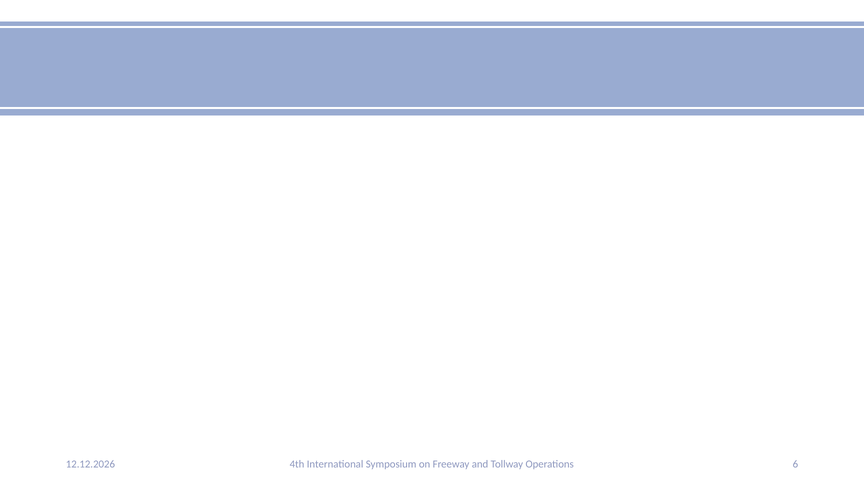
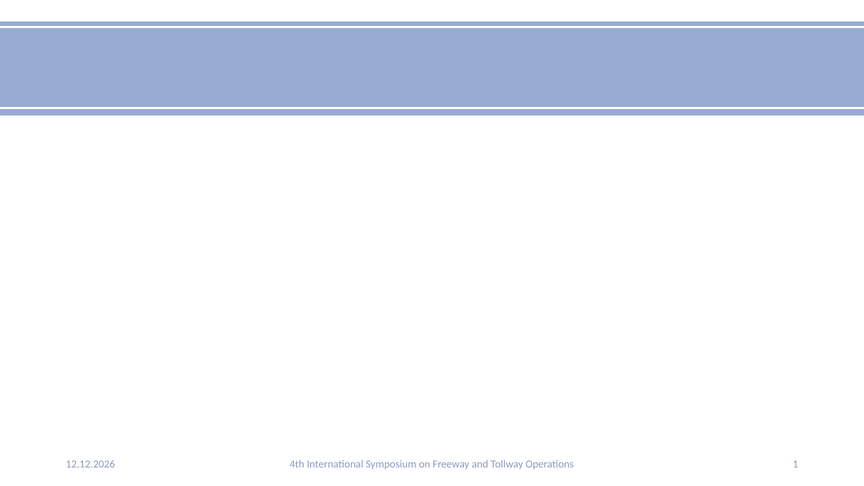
6: 6 -> 1 (795, 464)
